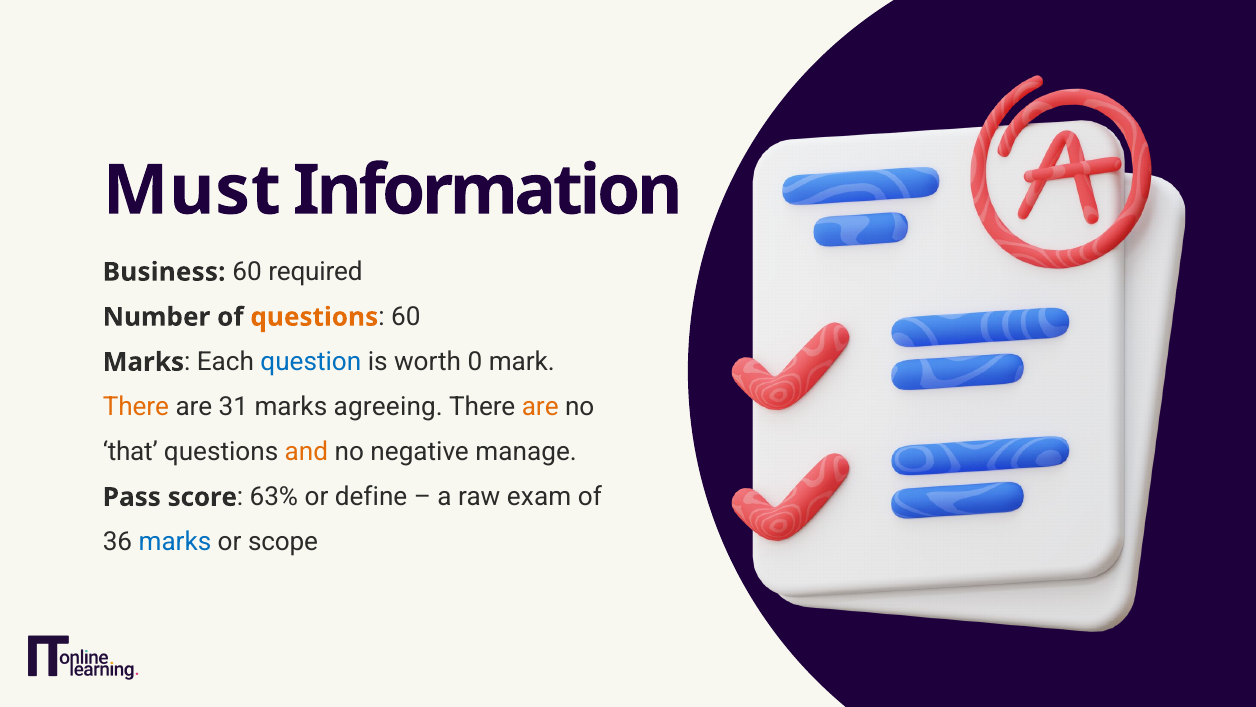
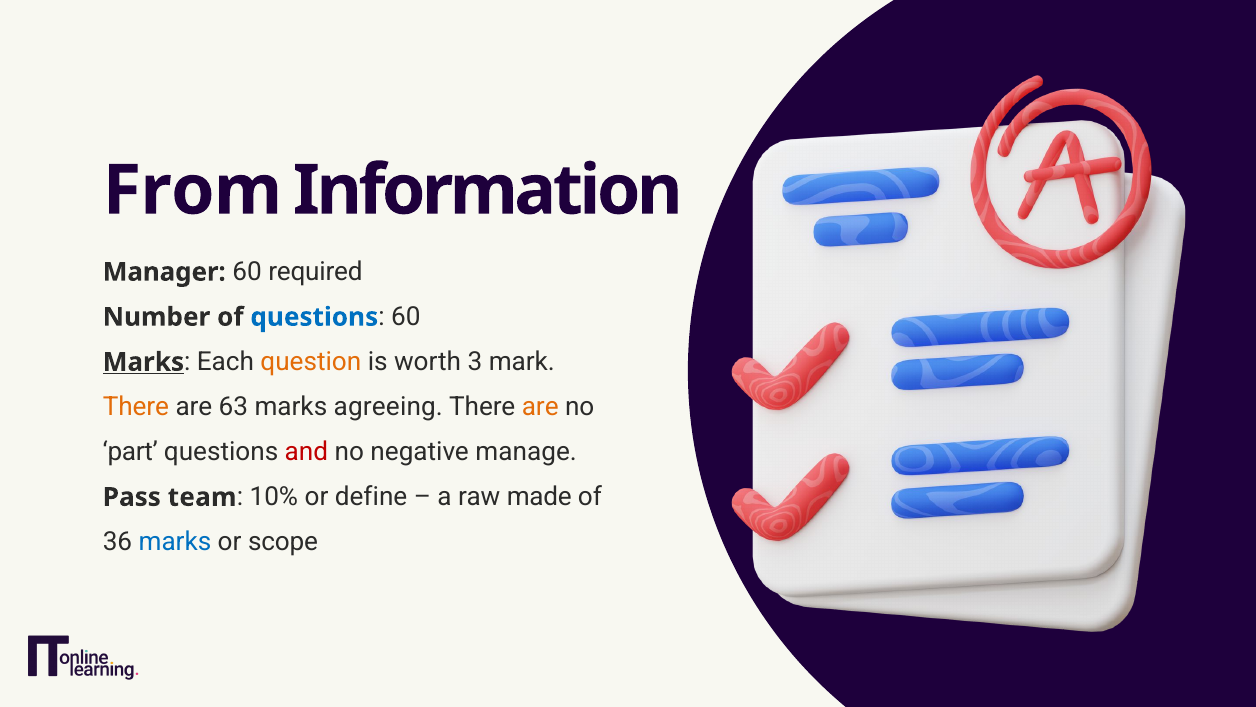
Must: Must -> From (192, 191)
Business: Business -> Manager (164, 272)
questions colour: orange -> blue (314, 317)
Marks underline: none -> present (143, 362)
question colour: blue -> orange (311, 362)
0: 0 -> 3 (475, 362)
31: 31 -> 63 (233, 407)
that: that -> part (130, 452)
and colour: orange -> red (306, 452)
score: score -> team (202, 497)
63%: 63% -> 10% (274, 497)
exam: exam -> made (539, 497)
